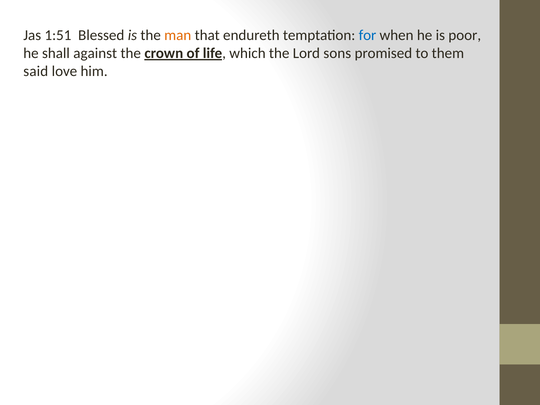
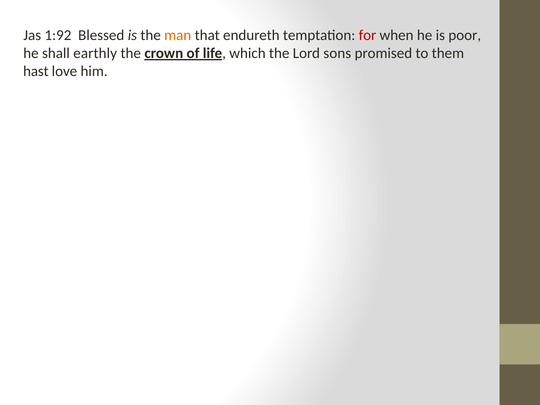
1:51: 1:51 -> 1:92 (58, 35)
for colour: blue -> red (367, 35)
against: against -> earthly (95, 53)
said: said -> hast (36, 71)
